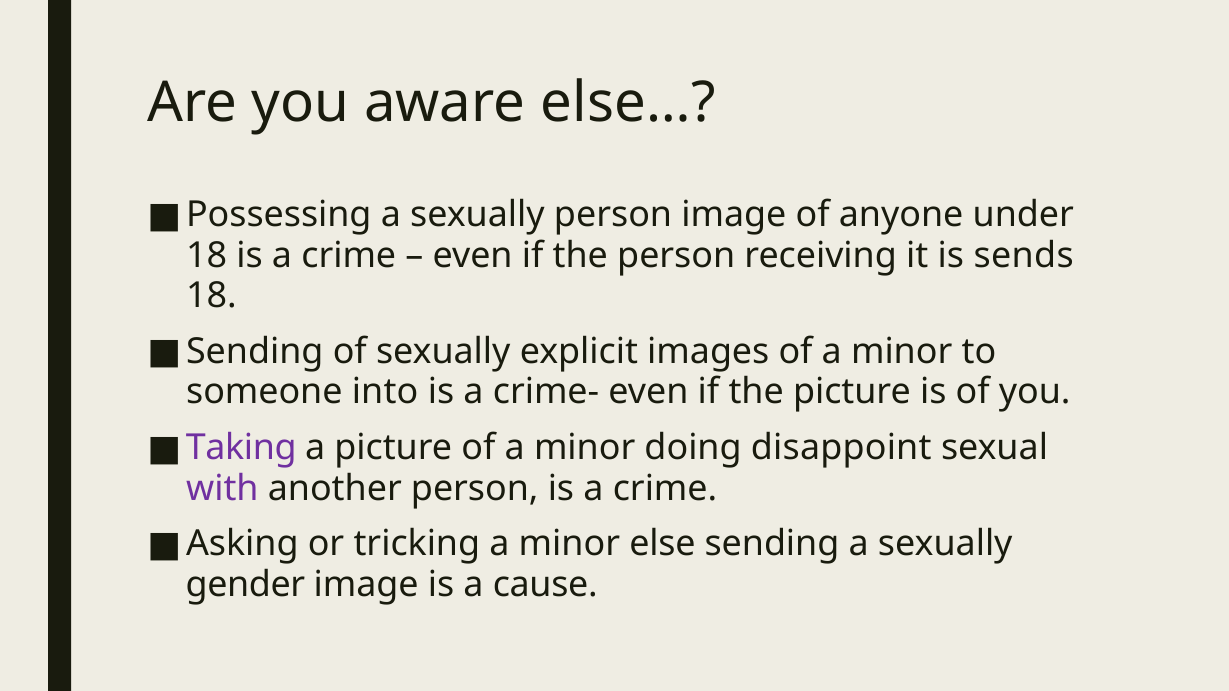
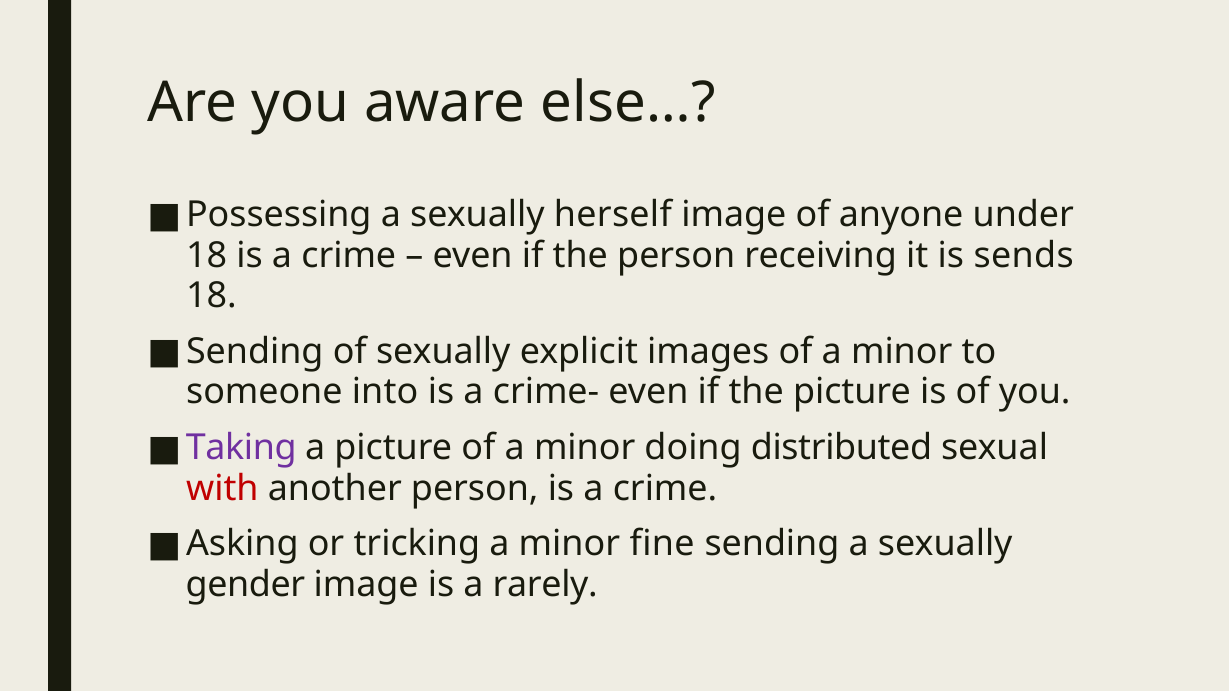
sexually person: person -> herself (613, 215)
disappoint: disappoint -> distributed (842, 448)
with colour: purple -> red (222, 488)
else: else -> fine (662, 544)
cause: cause -> rarely (545, 585)
